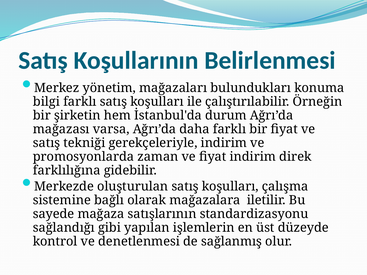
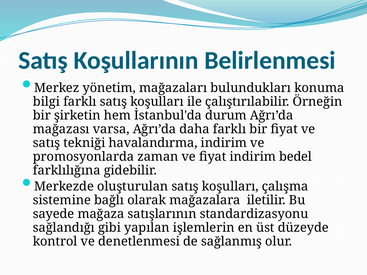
gerekçeleriyle: gerekçeleriyle -> havalandırma (153, 143)
direk: direk -> bedel (295, 157)
